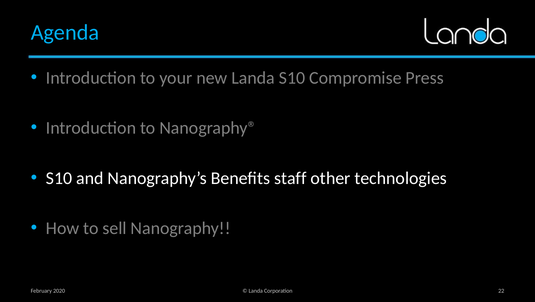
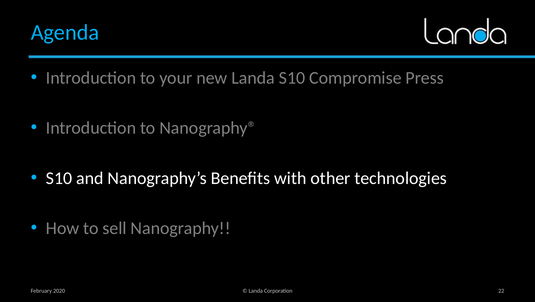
staff: staff -> with (290, 178)
